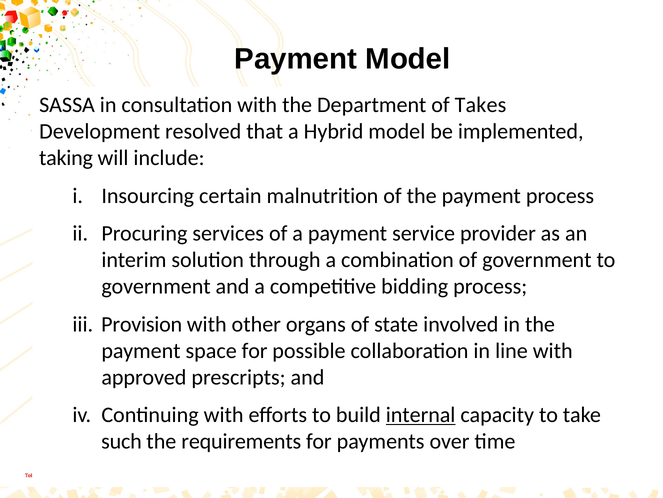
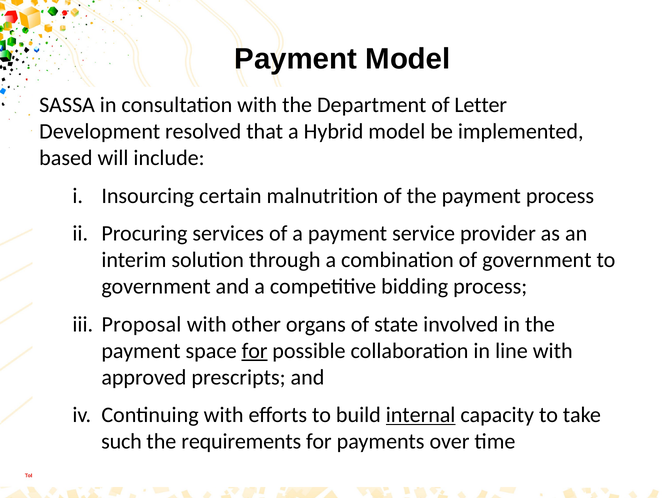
Takes: Takes -> Letter (481, 105)
taking: taking -> based (66, 158)
Provision: Provision -> Proposal (141, 324)
for underline: none -> present (255, 350)
